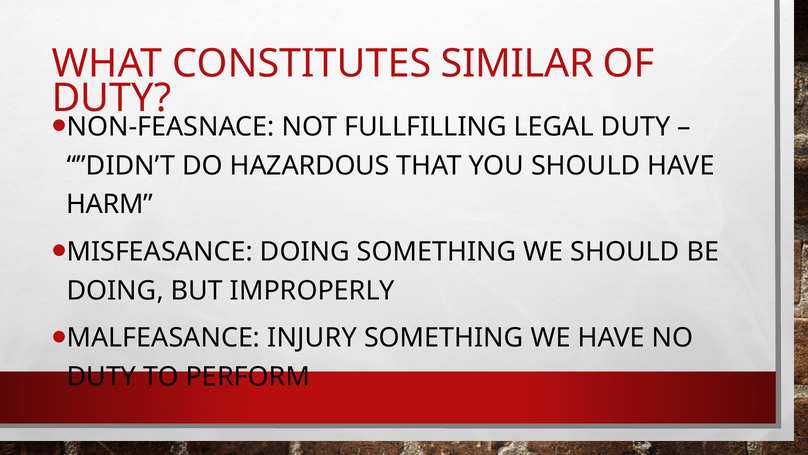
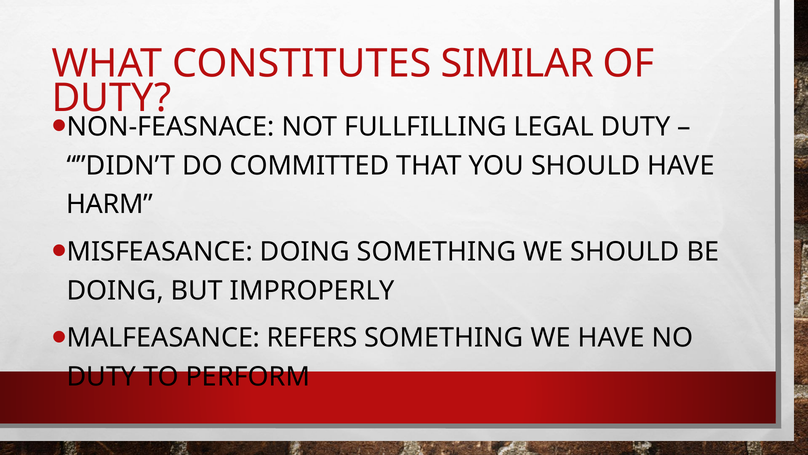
HAZARDOUS: HAZARDOUS -> COMMITTED (310, 166)
INJURY: INJURY -> REFERS (312, 338)
